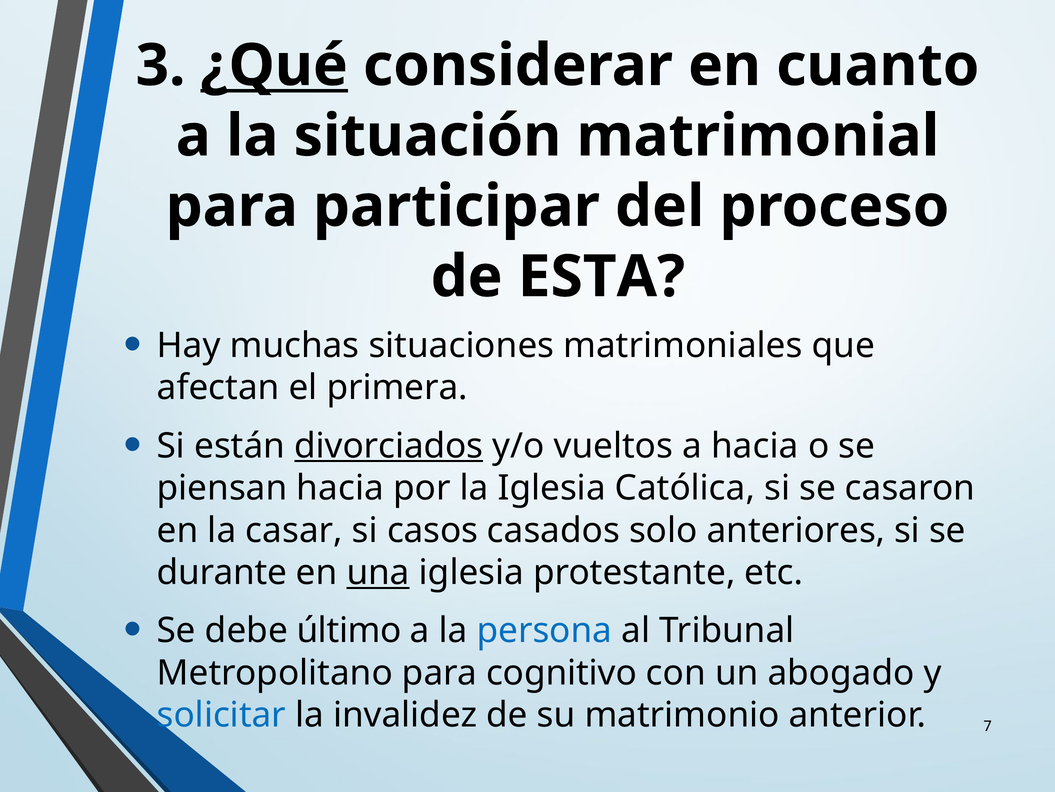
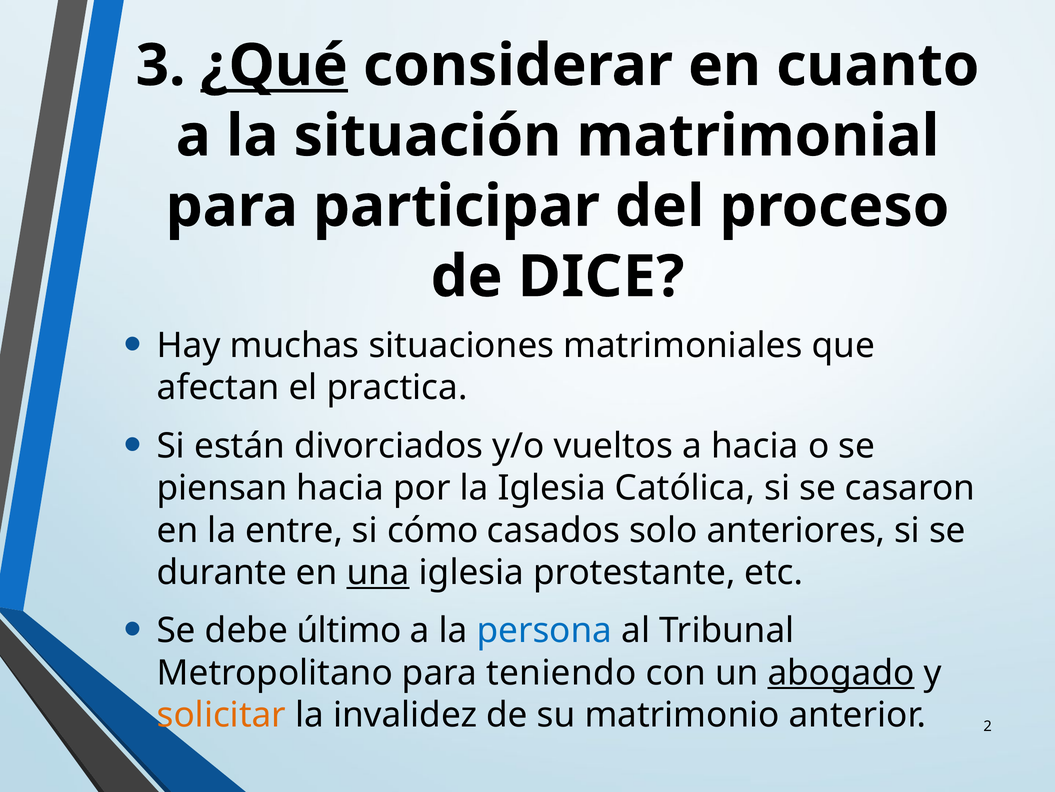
ESTA: ESTA -> DICE (601, 277)
primera: primera -> practica (397, 388)
divorciados underline: present -> none (389, 446)
casar: casar -> entre (294, 530)
casos: casos -> cómo (433, 530)
cognitivo: cognitivo -> teniendo (561, 672)
abogado underline: none -> present (841, 672)
solicitar colour: blue -> orange (221, 715)
7: 7 -> 2 (988, 726)
